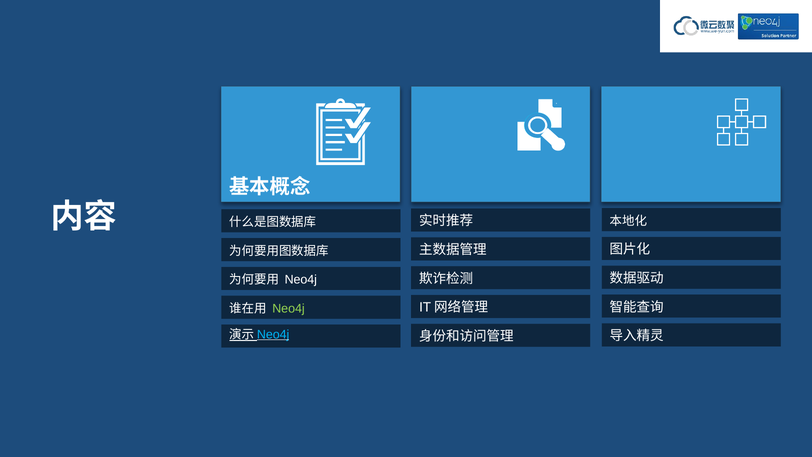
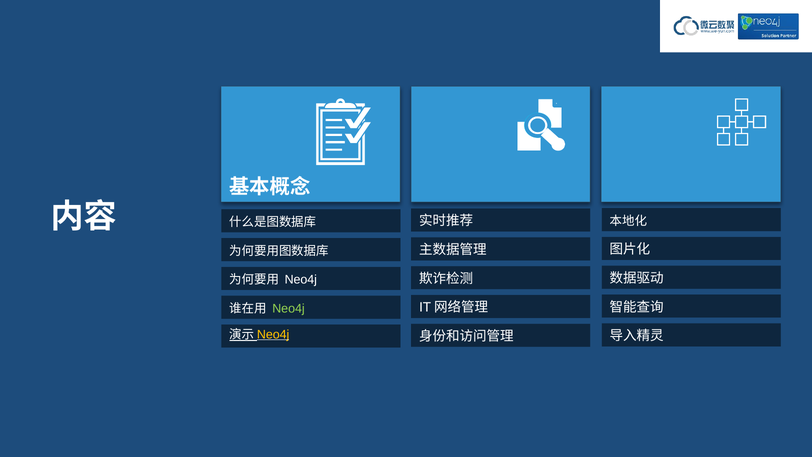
Neo4j colour: light blue -> yellow (273, 334)
